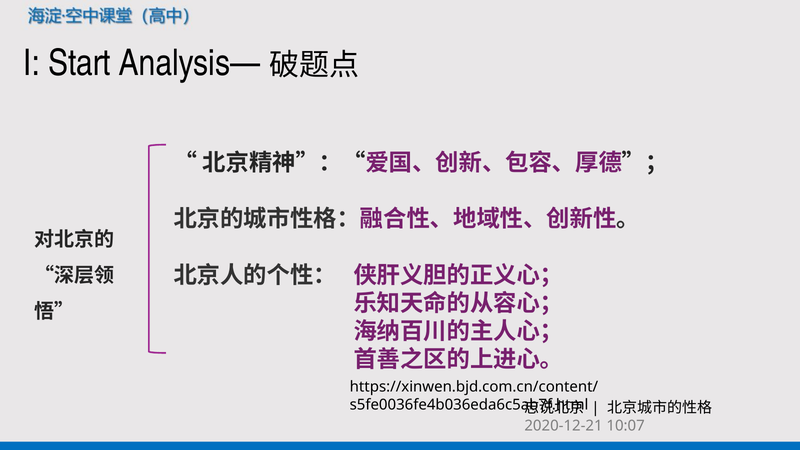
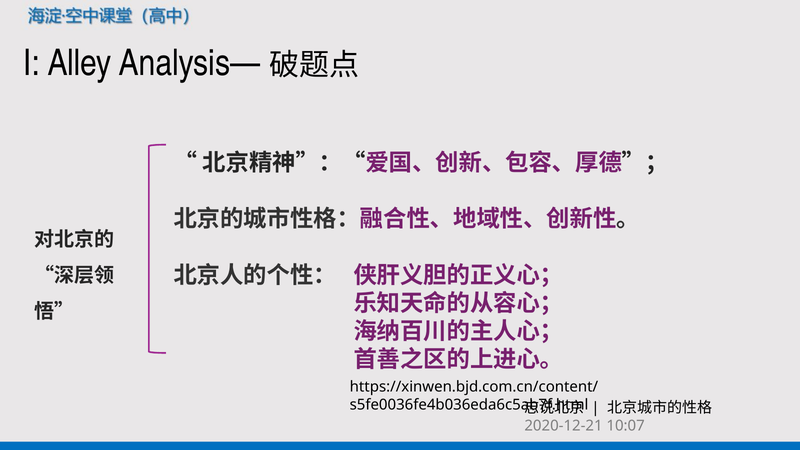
Start: Start -> Alley (80, 63)
